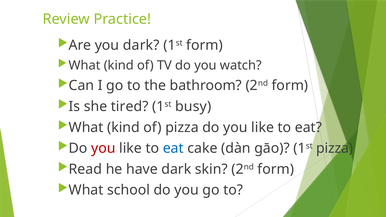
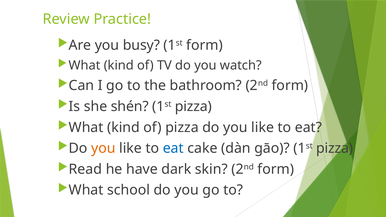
you dark: dark -> busy (141, 45)
tired: tired -> shén (130, 107)
busy: busy -> pizza (193, 107)
you colour: red -> orange (103, 148)
